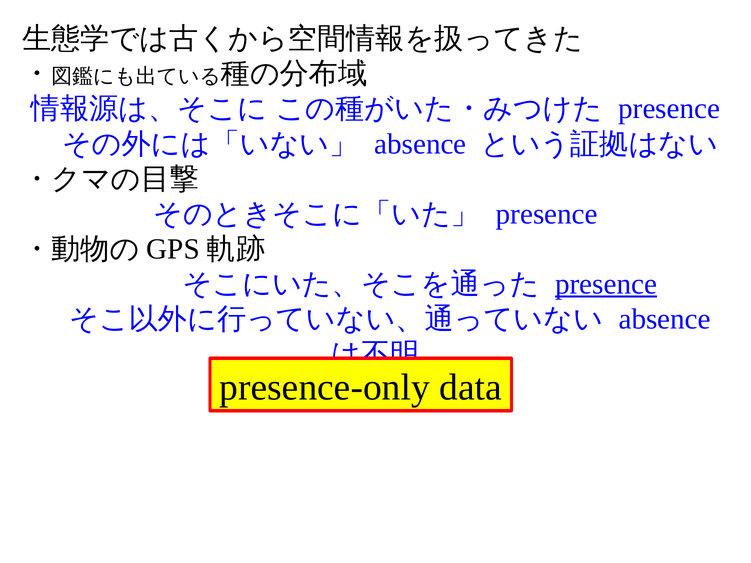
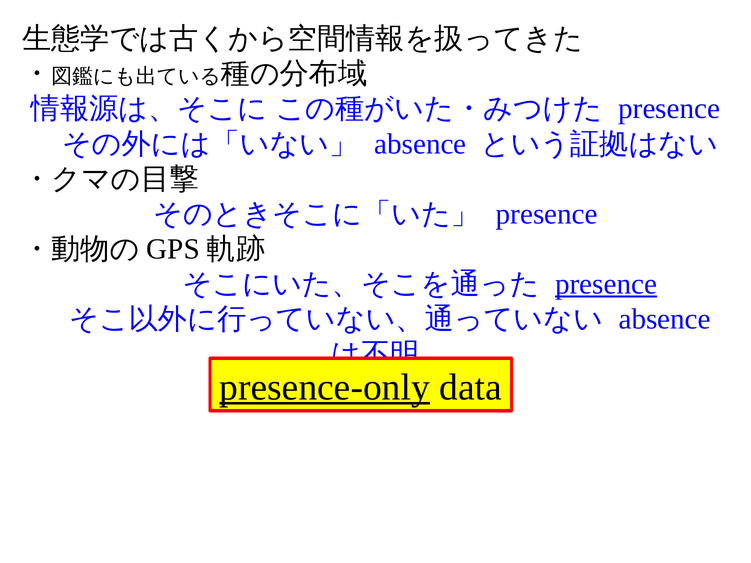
presence-only underline: none -> present (325, 387)
